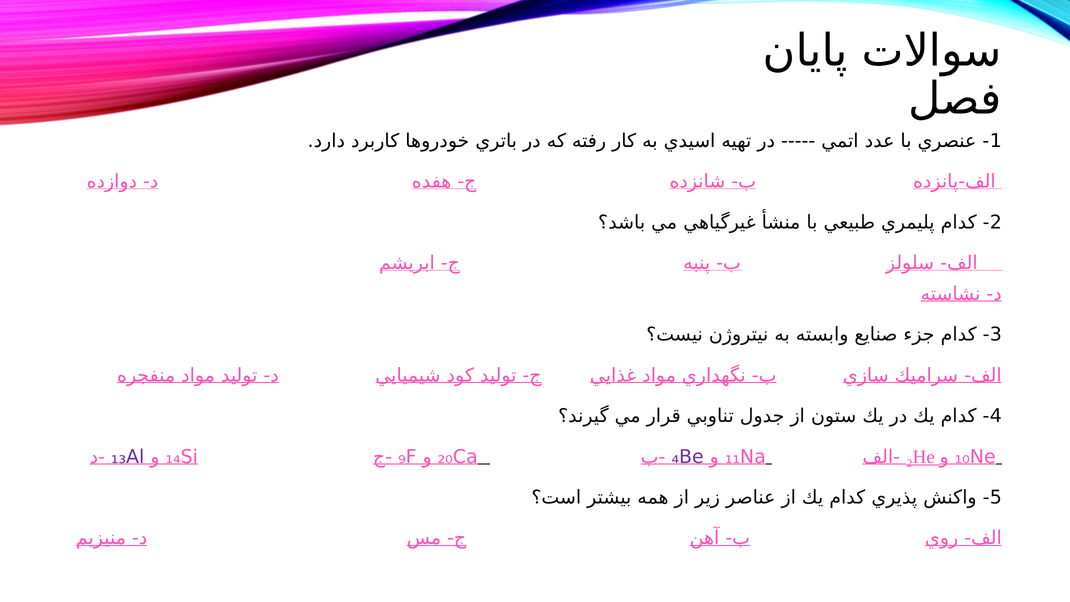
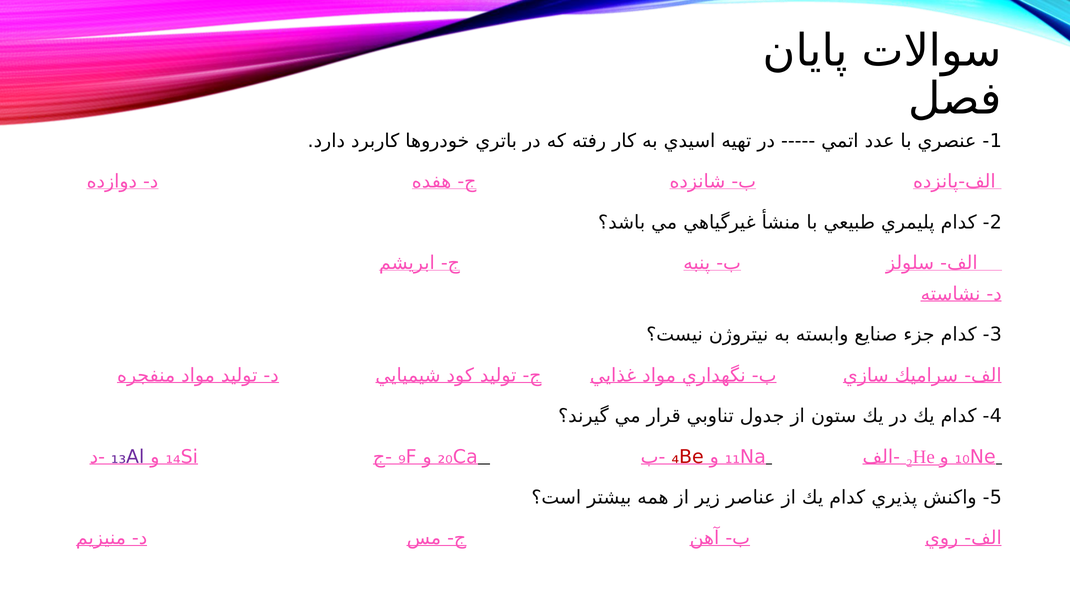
₄Be colour: purple -> red (688, 457)
